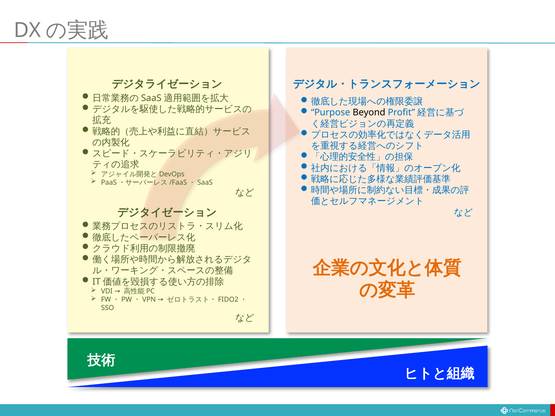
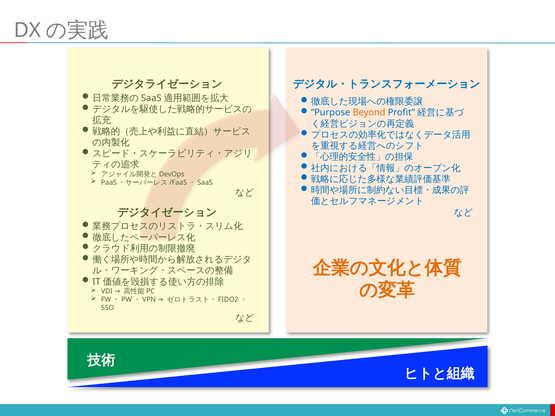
Beyond colour: black -> orange (369, 113)
